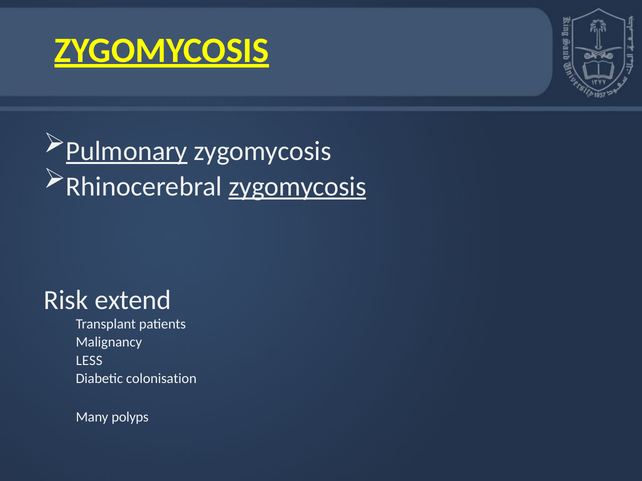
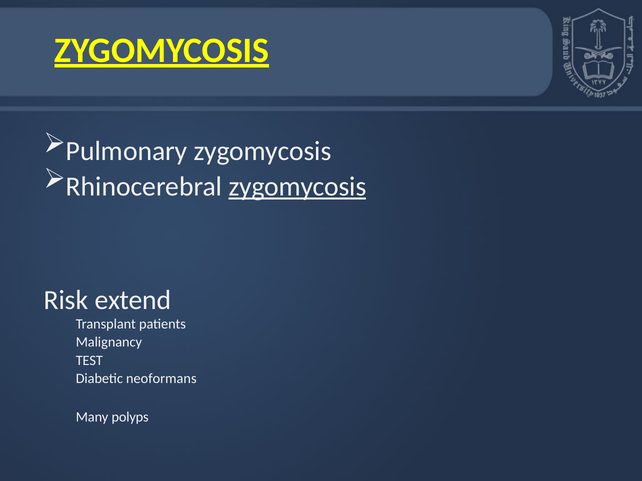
Pulmonary underline: present -> none (127, 151)
LESS: LESS -> TEST (89, 361)
colonisation: colonisation -> neoformans (161, 379)
